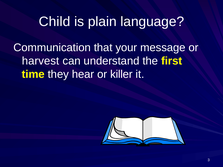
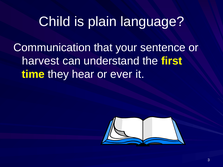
message: message -> sentence (163, 48)
killer: killer -> ever (121, 74)
